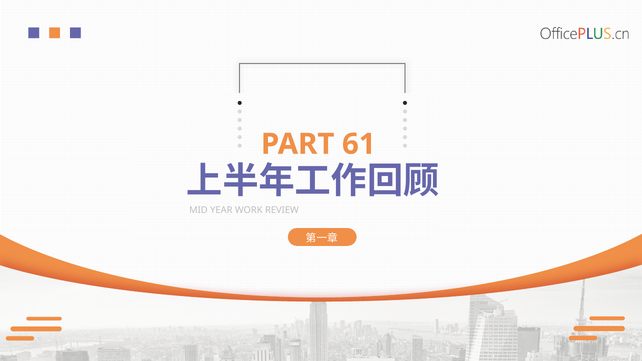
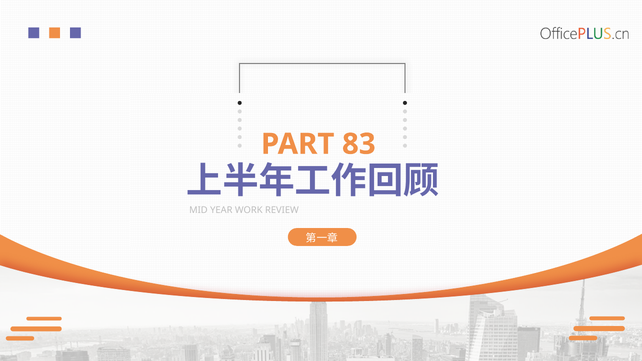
61: 61 -> 83 (359, 144)
